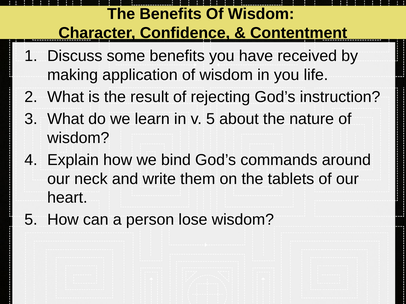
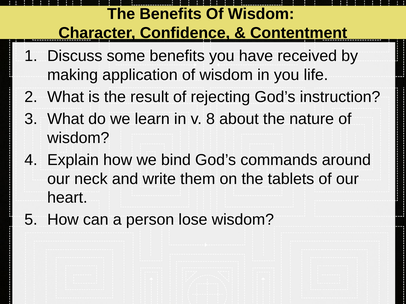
v 5: 5 -> 8 (211, 119)
